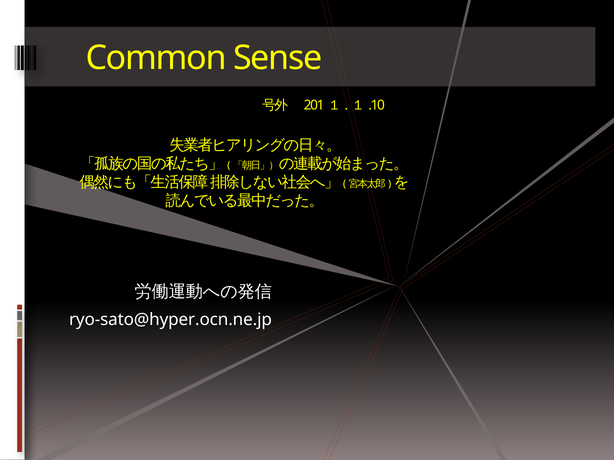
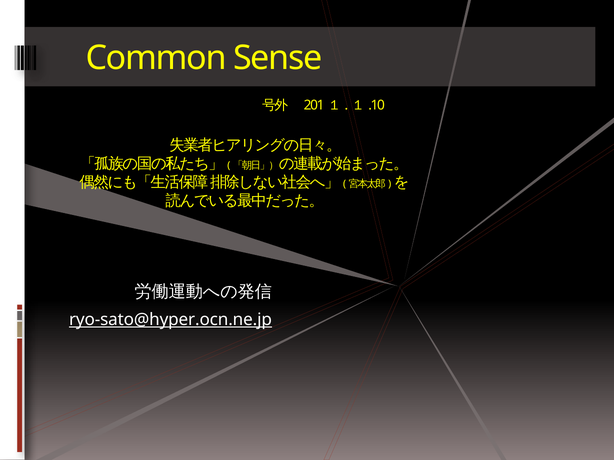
ryo-sato@hyper.ocn.ne.jp underline: none -> present (170, 320)
